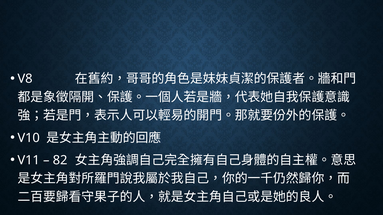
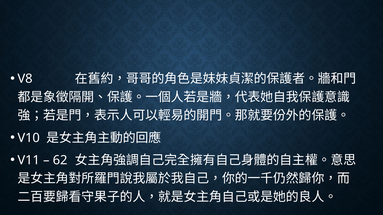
82: 82 -> 62 (60, 160)
